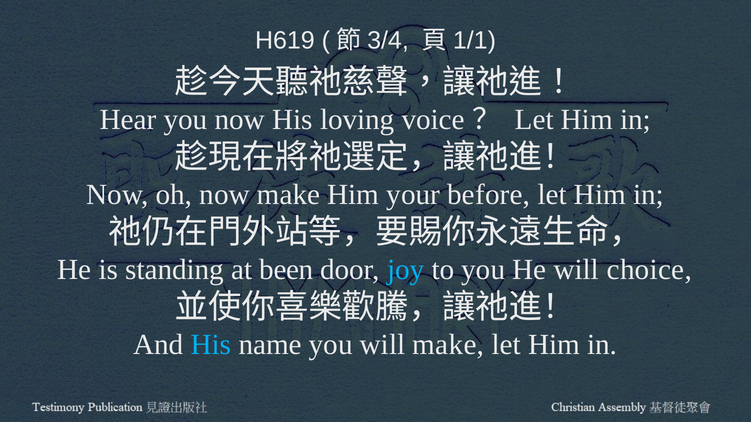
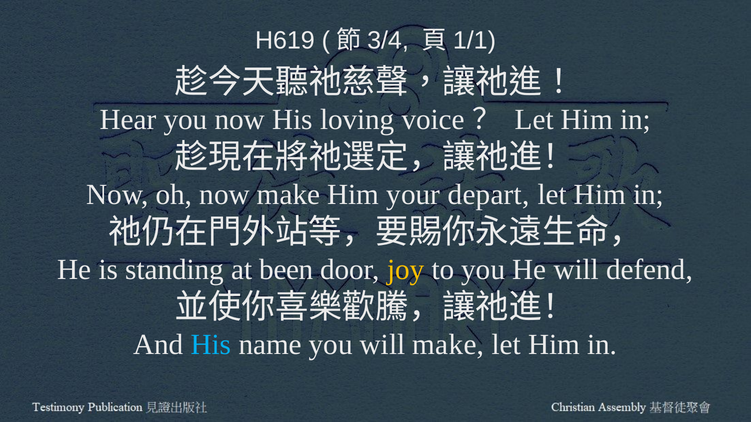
before: before -> depart (489, 195)
joy colour: light blue -> yellow (406, 270)
choice: choice -> defend (650, 270)
